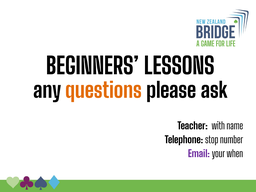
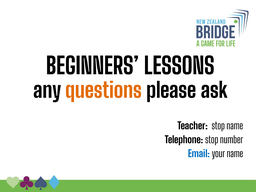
Teacher with: with -> stop (218, 126)
Email colour: purple -> blue (199, 154)
your when: when -> name (235, 154)
